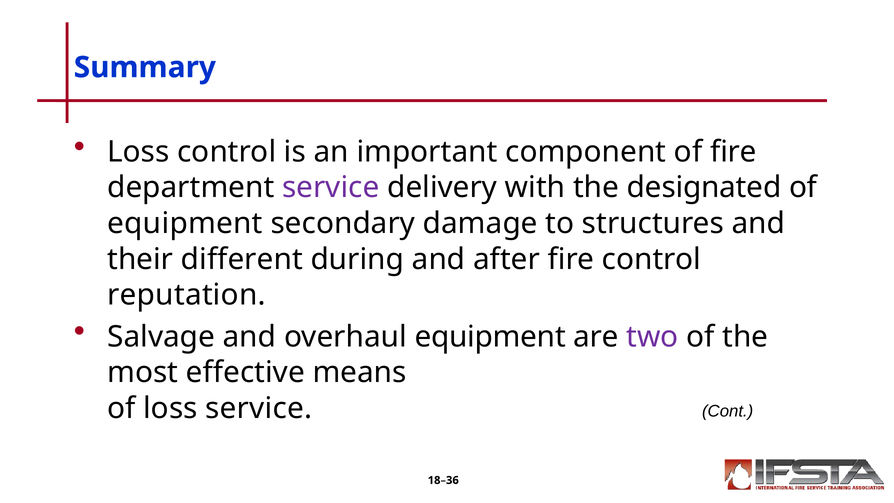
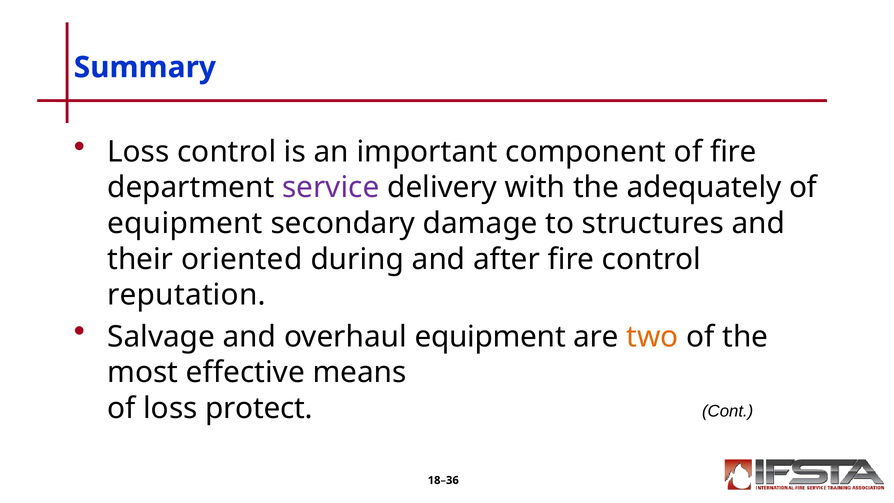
designated: designated -> adequately (704, 188)
different: different -> oriented (242, 259)
two colour: purple -> orange (652, 337)
loss service: service -> protect (259, 408)
